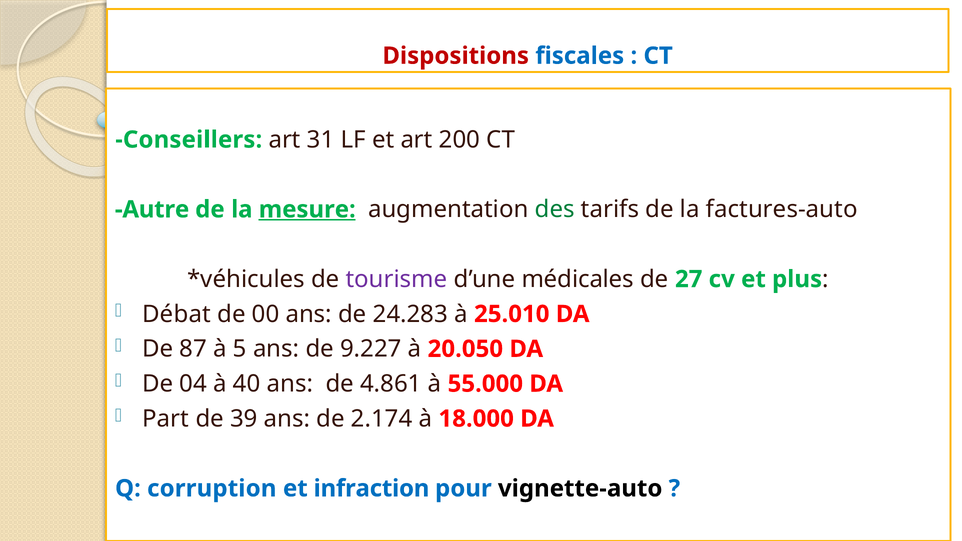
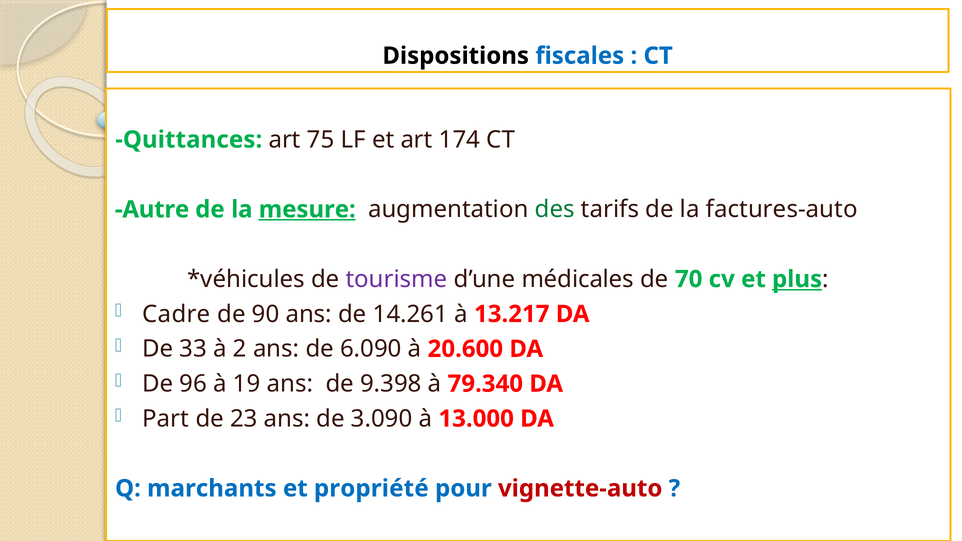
Dispositions colour: red -> black (456, 56)
Conseillers: Conseillers -> Quittances (189, 140)
31: 31 -> 75 (321, 140)
200: 200 -> 174 (459, 140)
27: 27 -> 70 (689, 279)
plus underline: none -> present (797, 279)
Débat: Débat -> Cadre (176, 314)
00: 00 -> 90 (266, 314)
24.283: 24.283 -> 14.261 (410, 314)
25.010: 25.010 -> 13.217 (512, 314)
87: 87 -> 33 (193, 349)
5: 5 -> 2 (240, 349)
9.227: 9.227 -> 6.090 (371, 349)
20.050: 20.050 -> 20.600 (465, 349)
04: 04 -> 96 (193, 384)
40: 40 -> 19 (247, 384)
4.861: 4.861 -> 9.398 (391, 384)
55.000: 55.000 -> 79.340 (485, 384)
39: 39 -> 23 (244, 419)
2.174: 2.174 -> 3.090 (382, 419)
18.000: 18.000 -> 13.000 (476, 419)
corruption: corruption -> marchants (212, 489)
infraction: infraction -> propriété (371, 489)
vignette-auto colour: black -> red (580, 489)
